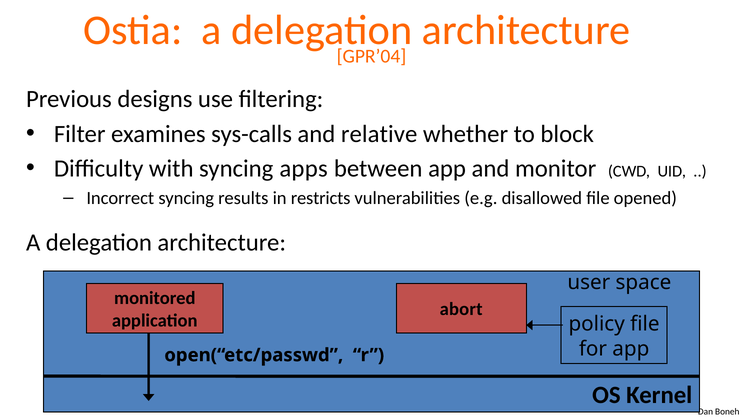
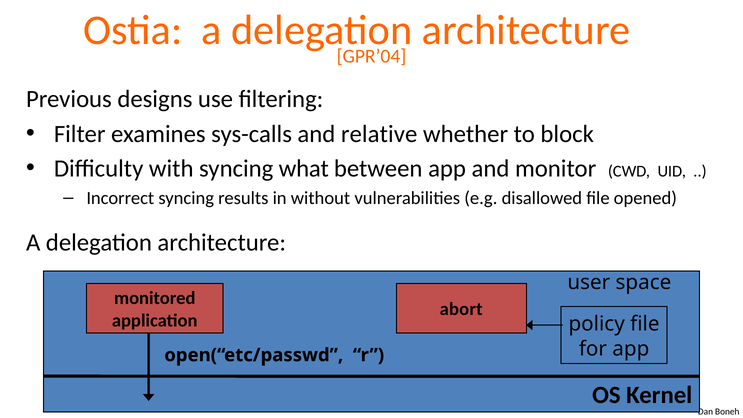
apps: apps -> what (304, 169)
restricts: restricts -> without (321, 198)
